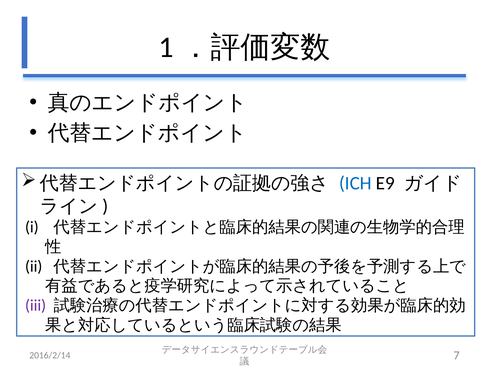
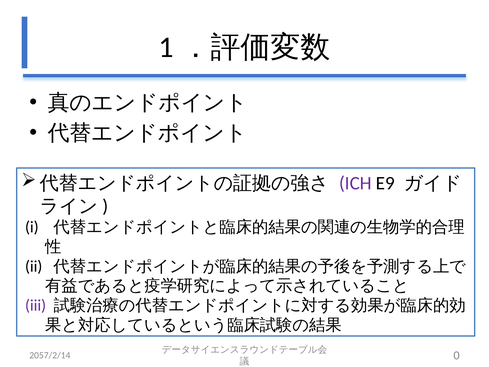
ICH colour: blue -> purple (355, 183)
2016/2/14: 2016/2/14 -> 2057/2/14 (50, 355)
7: 7 -> 0 (457, 355)
